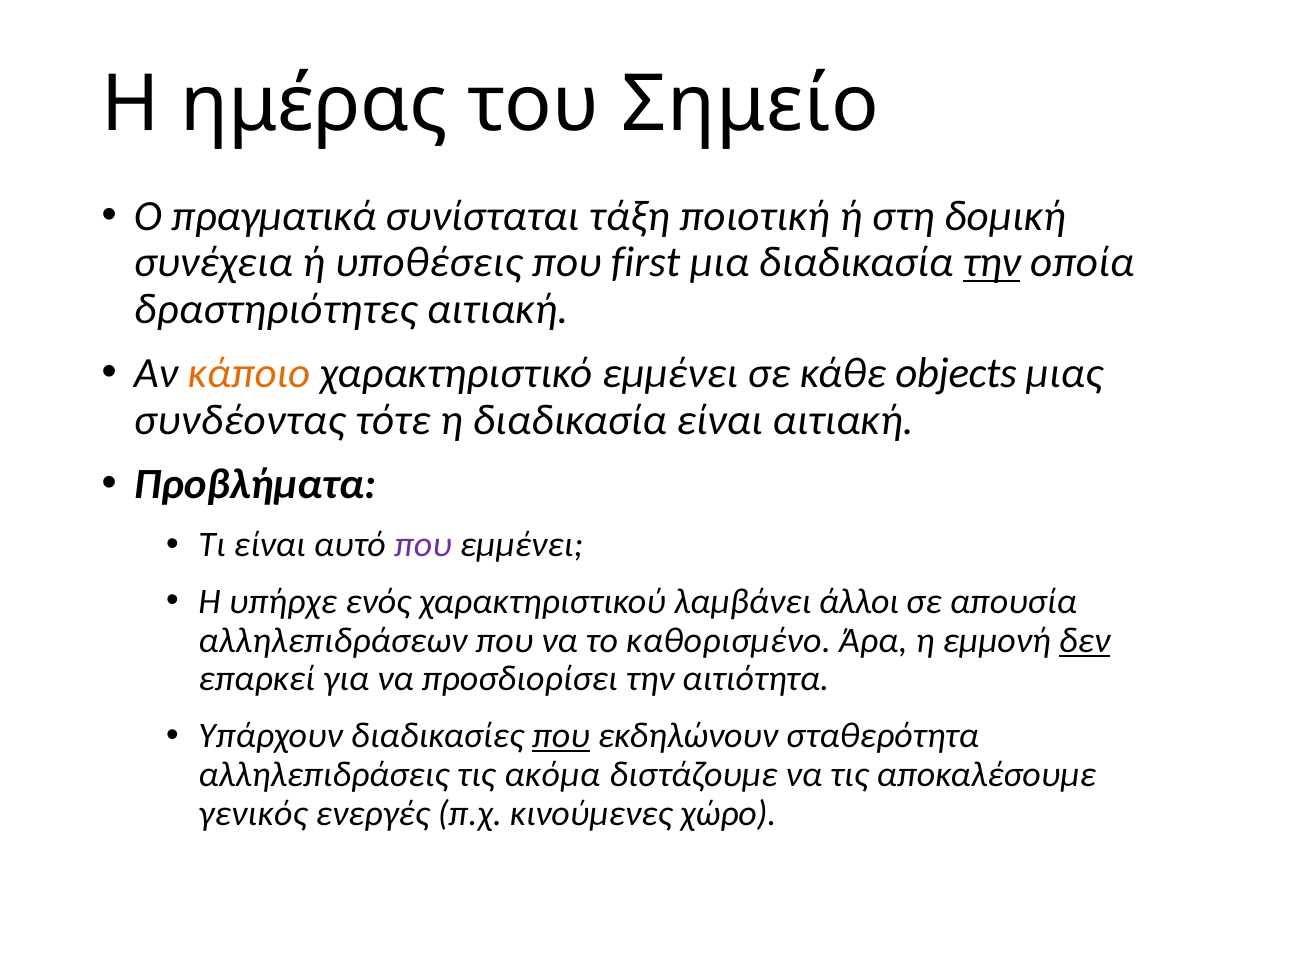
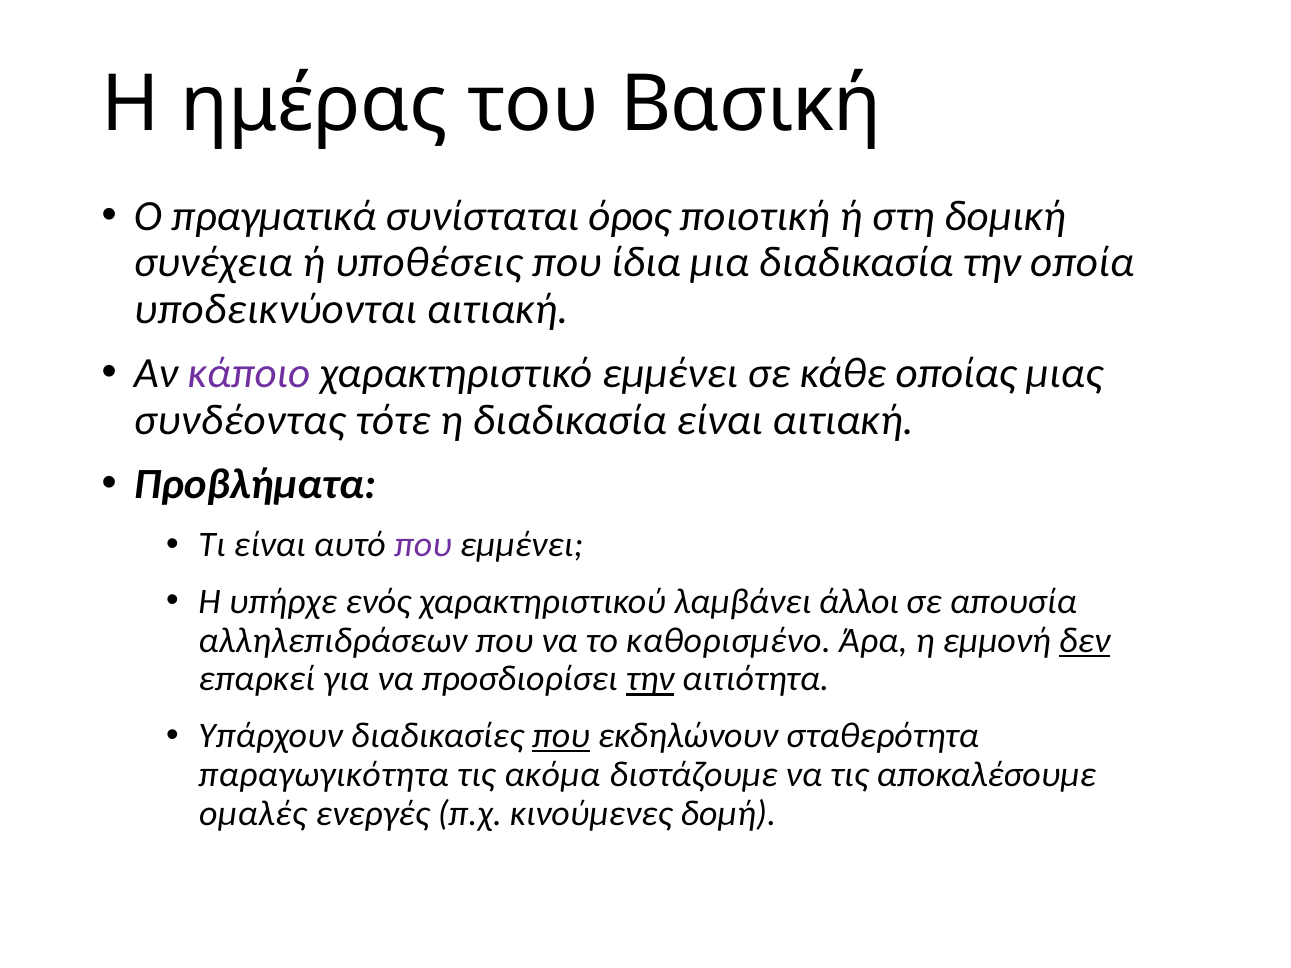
Σημείο: Σημείο -> Βασική (751, 104)
τάξη: τάξη -> όρος (630, 216)
first: first -> ίδια (646, 263)
την underline: present -> none (992, 263)
δραστηριότητες: δραστηριότητες -> υποδεικνύονται (275, 309)
κάποιο colour: orange -> purple (249, 374)
objects: objects -> οποίας (956, 374)
την underline: none -> present (650, 679)
αλληλεπιδράσεις: αλληλεπιδράσεις -> παραγωγικότητα (324, 775)
γενικός: γενικός -> ομαλές (253, 814)
χώρο: χώρο -> δομή (728, 814)
